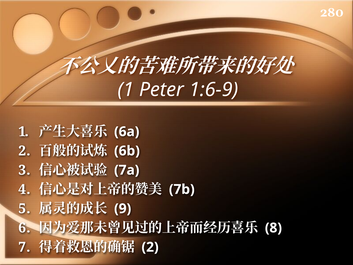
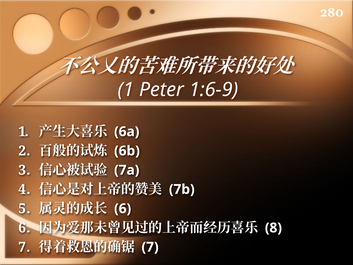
9: 9 -> 6 (123, 208)
2: 2 -> 7 (150, 247)
